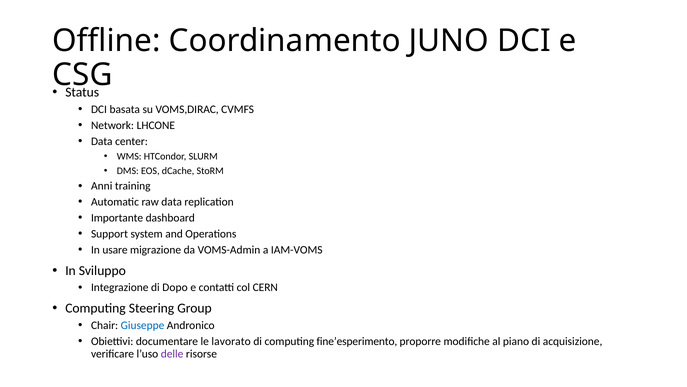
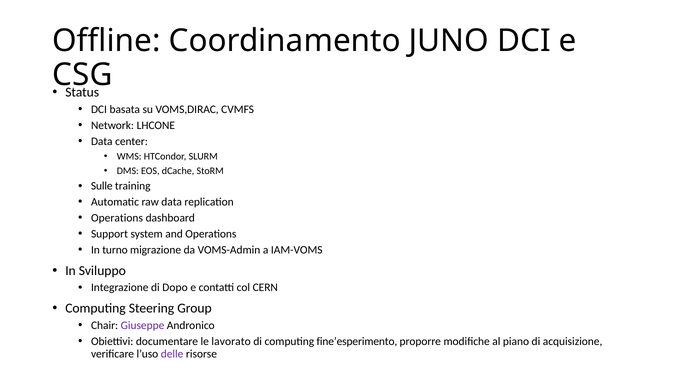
Anni: Anni -> Sulle (102, 186)
Importante: Importante -> Operations (117, 218)
usare: usare -> turno (115, 250)
Giuseppe colour: blue -> purple (143, 325)
